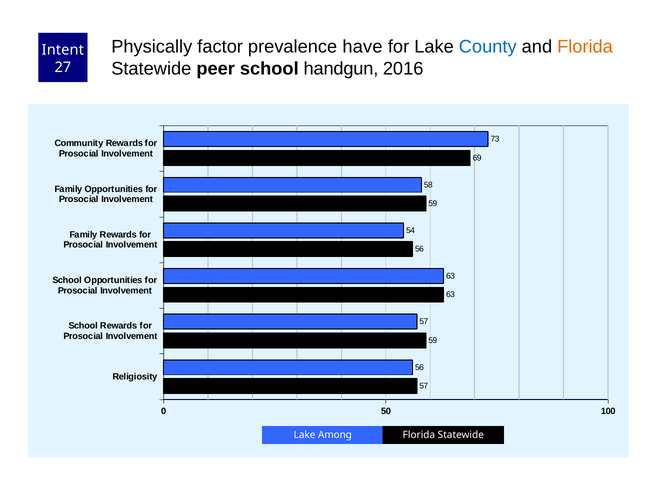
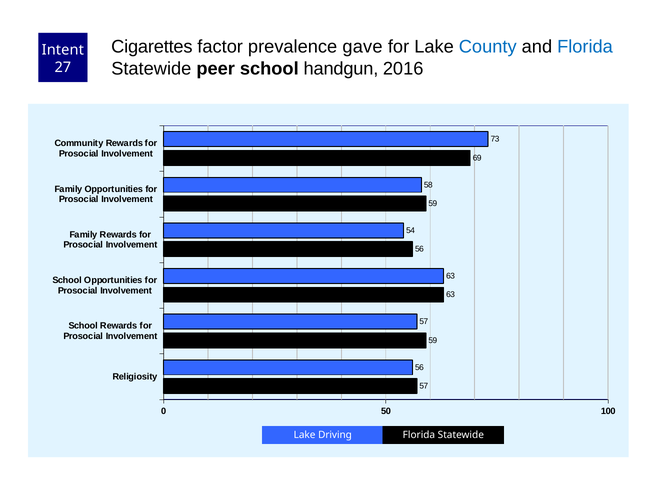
Physically: Physically -> Cigarettes (152, 47)
have: have -> gave (363, 47)
Florida colour: orange -> blue (585, 47)
Among: Among -> Driving (335, 435)
